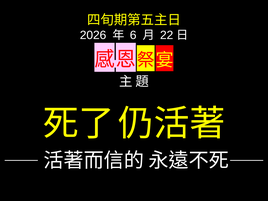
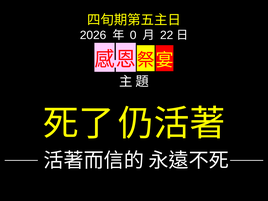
6: 6 -> 0 (133, 35)
